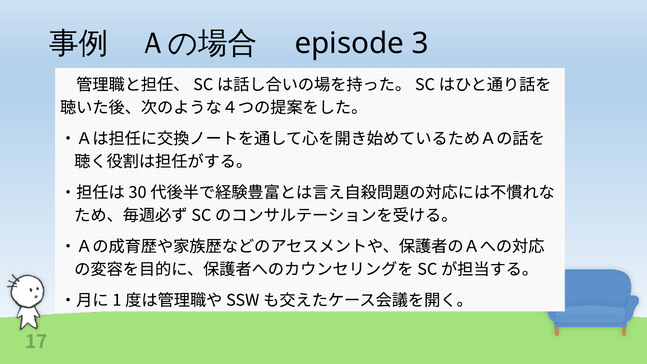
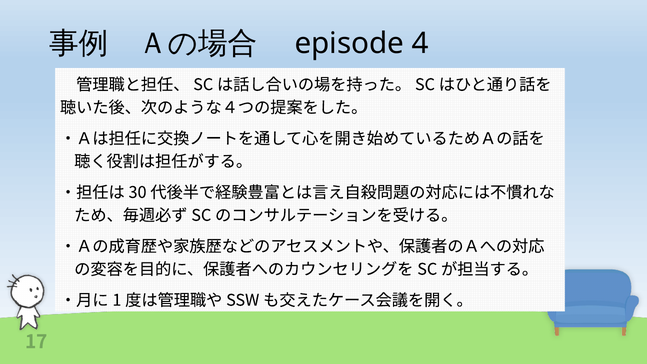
3: 3 -> 4 (420, 44)
